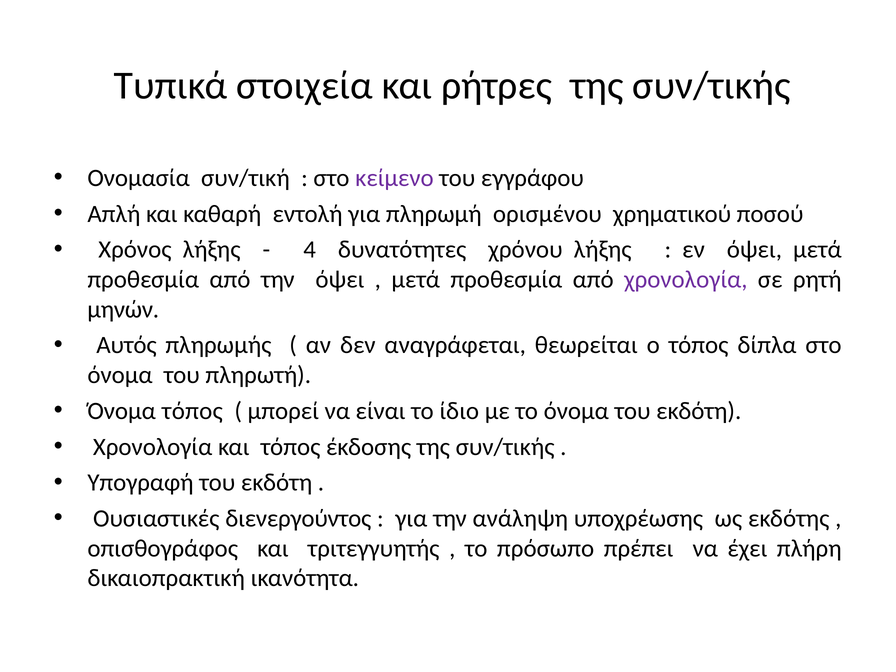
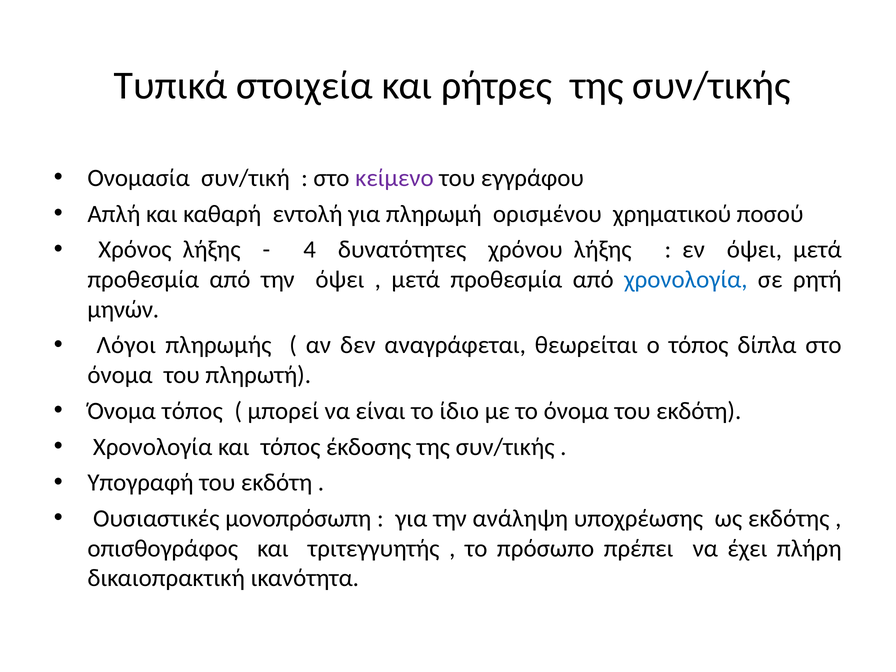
χρονολογία colour: purple -> blue (686, 280)
Αυτός: Αυτός -> Λόγοι (126, 345)
διενεργούντος: διενεργούντος -> μονοπρόσωπη (298, 518)
